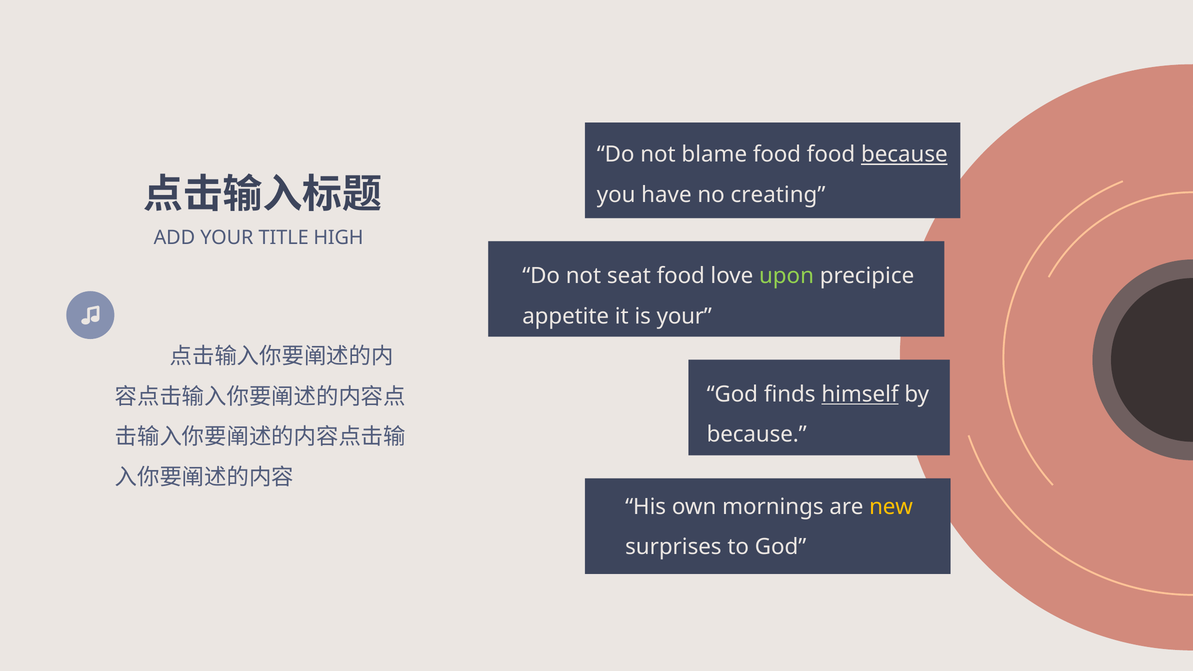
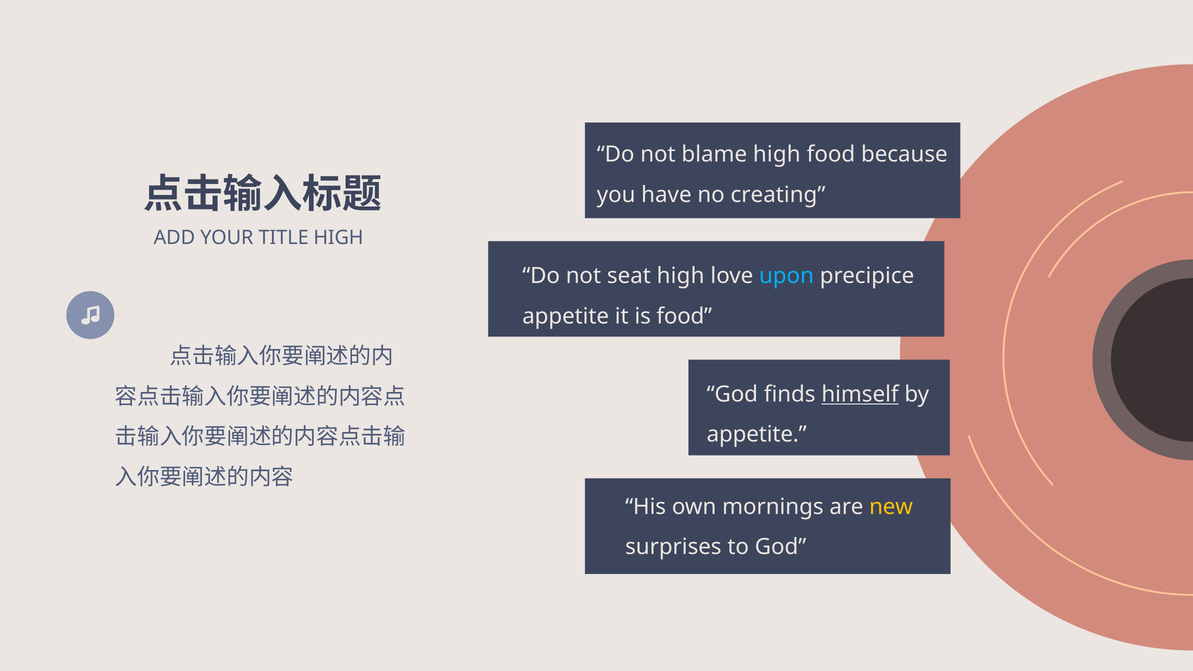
blame food: food -> high (777, 155)
because underline: present -> none (904, 155)
seat food: food -> high (681, 276)
upon colour: light green -> light blue (786, 276)
is your: your -> food (684, 316)
because: because -> appetite (757, 435)
